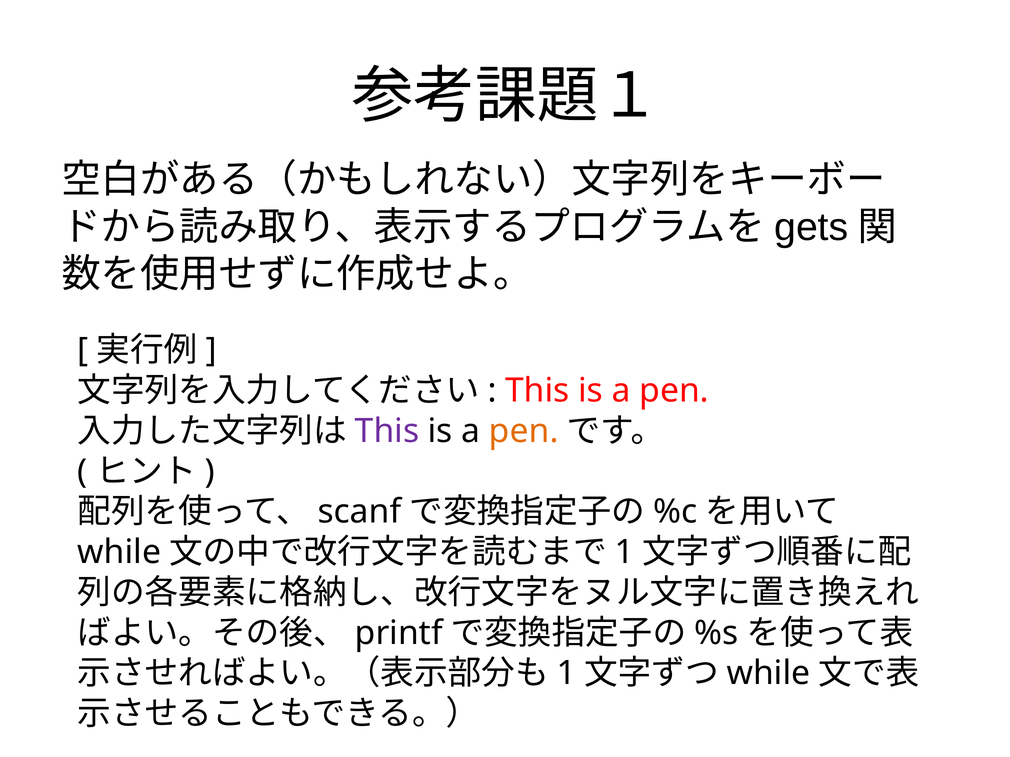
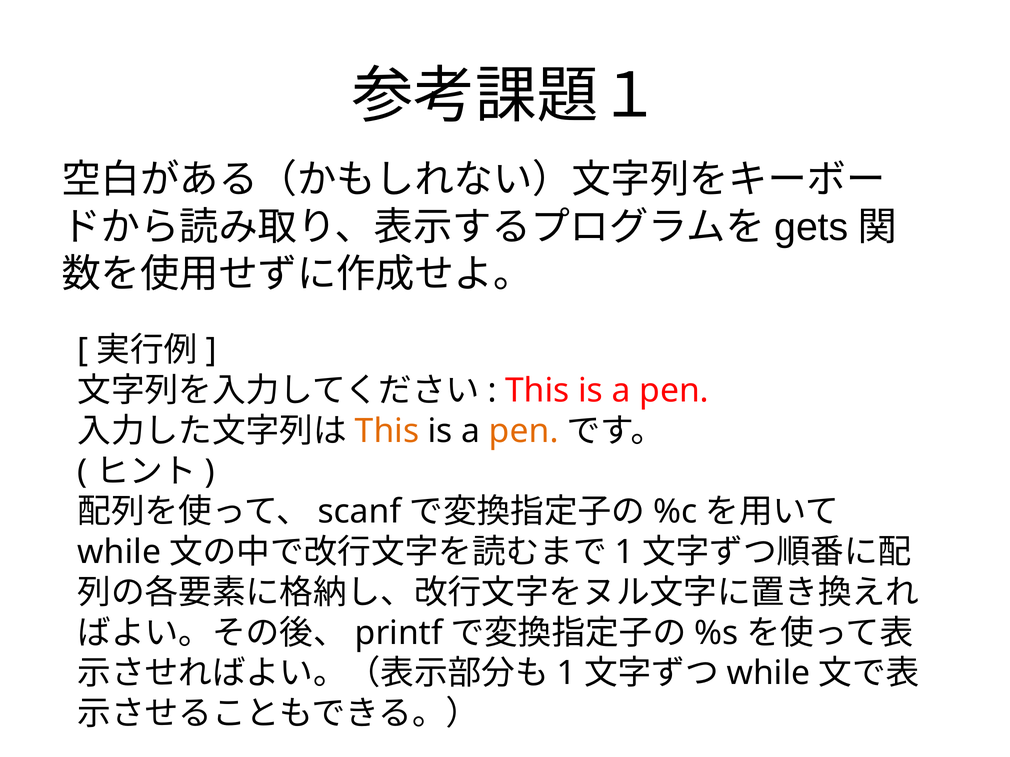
This colour: purple -> orange (387, 431)
